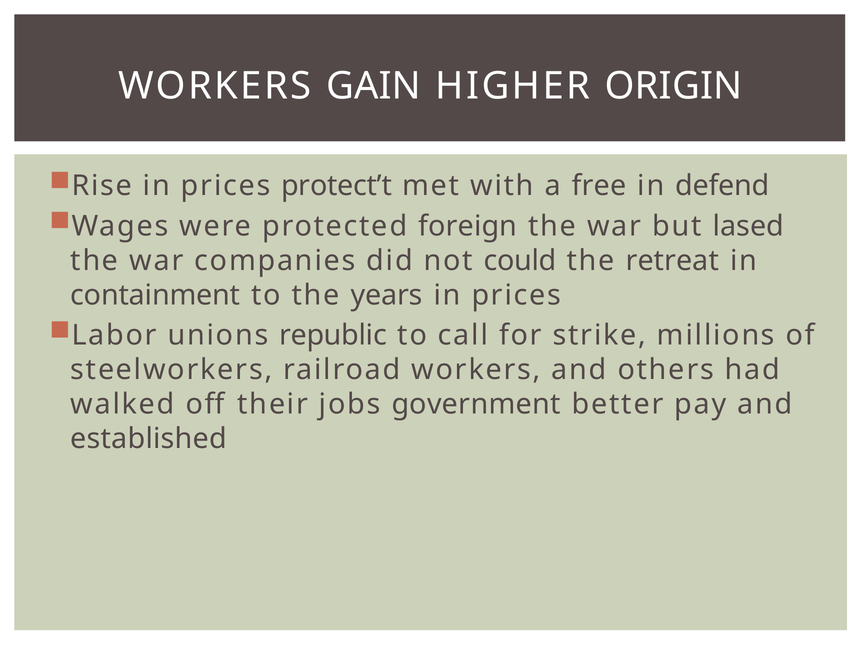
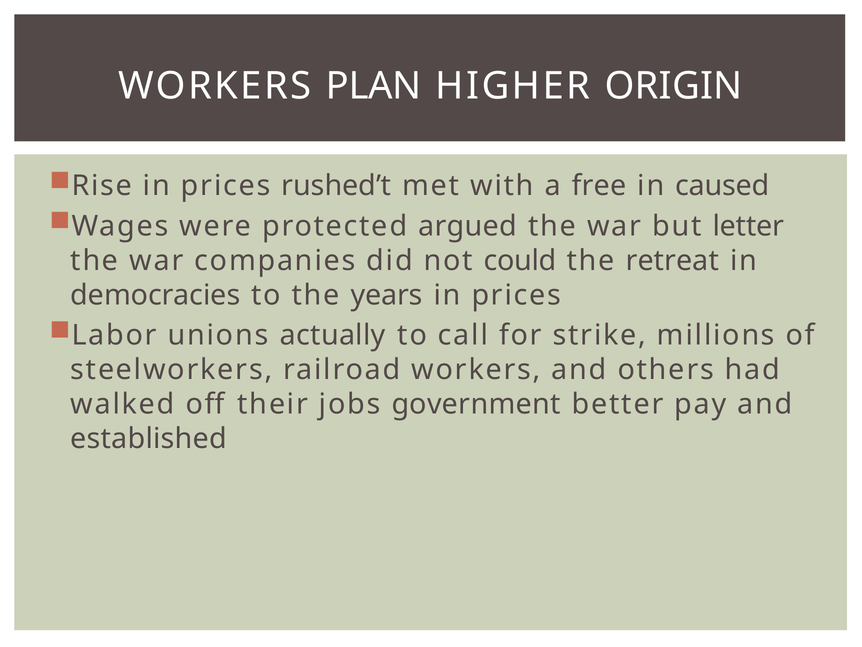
GAIN: GAIN -> PLAN (374, 86)
protect’t: protect’t -> rushed’t (336, 186)
defend: defend -> caused (722, 186)
foreign: foreign -> argued (468, 226)
lased: lased -> letter (749, 226)
containment: containment -> democracies (155, 295)
republic: republic -> actually (333, 335)
